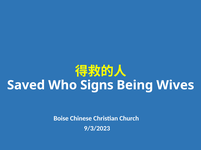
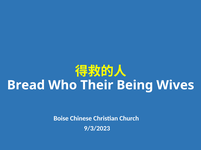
Saved: Saved -> Bread (26, 86)
Signs: Signs -> Their (97, 86)
